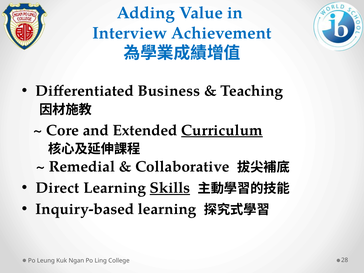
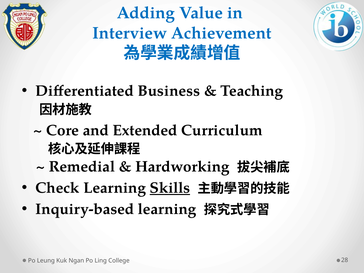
Curriculum underline: present -> none (222, 130)
Collaborative: Collaborative -> Hardworking (182, 167)
Direct: Direct -> Check (57, 188)
